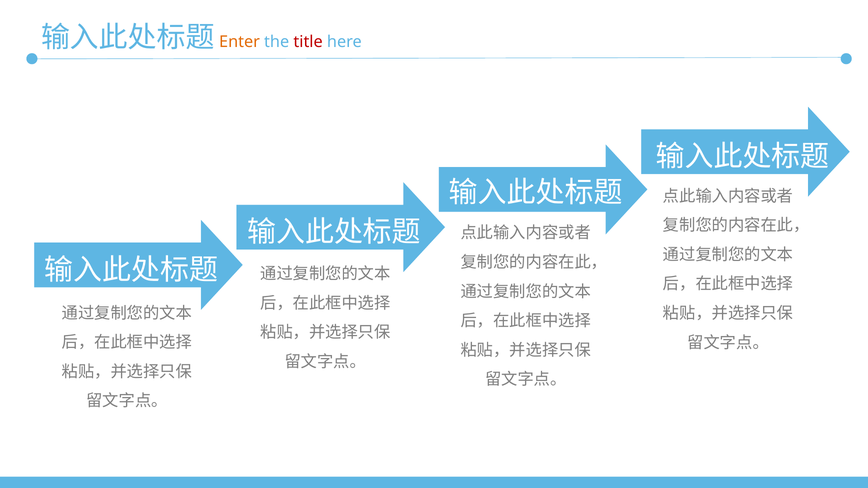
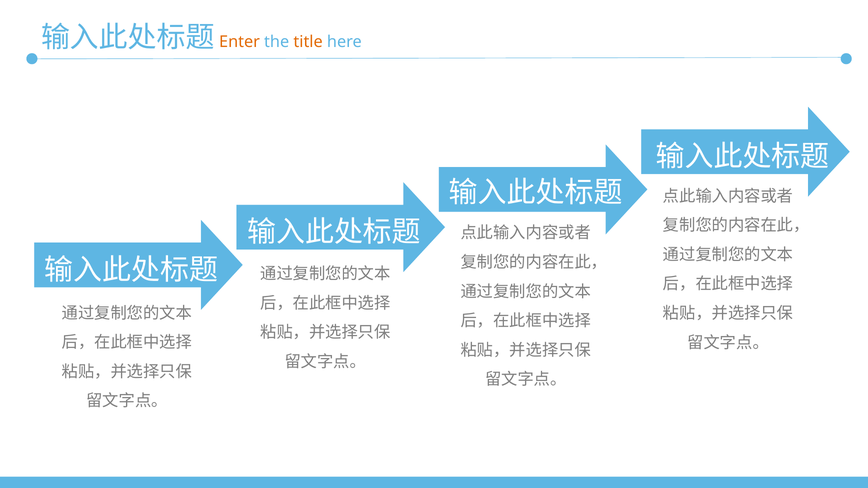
title colour: red -> orange (308, 42)
